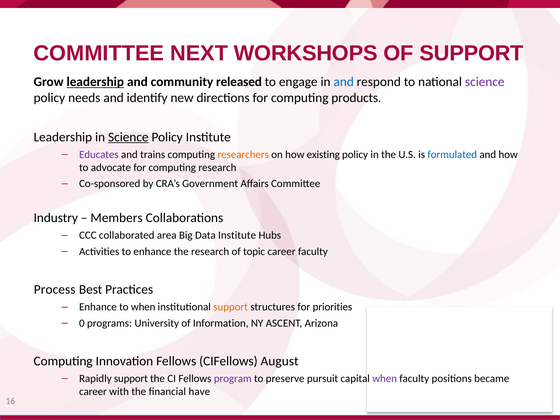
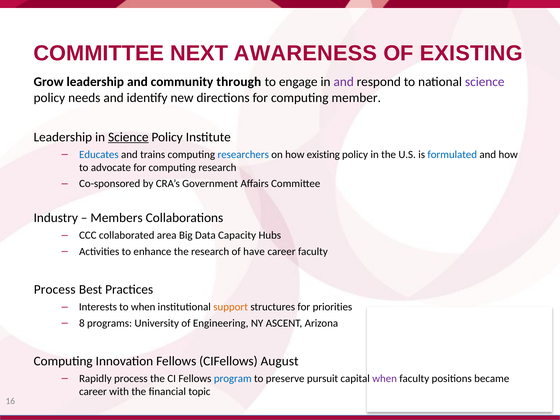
WORKSHOPS: WORKSHOPS -> AWARENESS (306, 53)
OF SUPPORT: SUPPORT -> EXISTING (471, 53)
leadership underline: present -> none (95, 82)
released: released -> through (239, 82)
and colour: blue -> purple (344, 82)
products: products -> member (356, 98)
Educates colour: purple -> blue (99, 154)
researchers colour: orange -> blue (243, 154)
Data Institute: Institute -> Capacity (237, 235)
topic: topic -> have (254, 252)
Enhance: Enhance -> Interests (98, 307)
0: 0 -> 8 (82, 323)
Information: Information -> Engineering (221, 323)
Rapidly support: support -> process (131, 378)
program colour: purple -> blue (233, 378)
have: have -> topic (199, 392)
